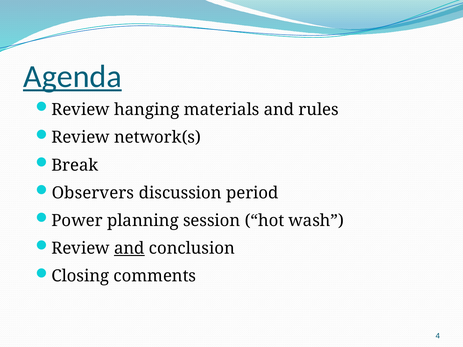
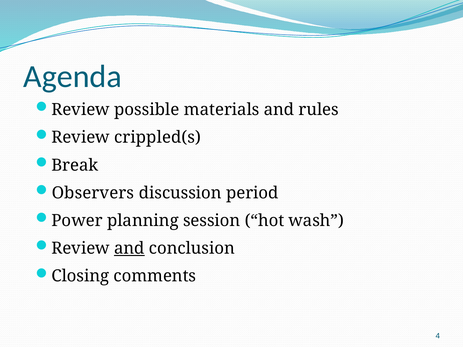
Agenda underline: present -> none (72, 76)
hanging: hanging -> possible (147, 110)
network(s: network(s -> crippled(s (157, 138)
